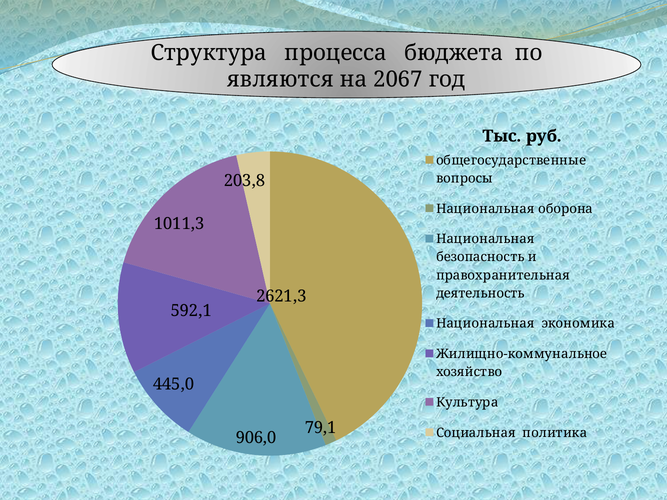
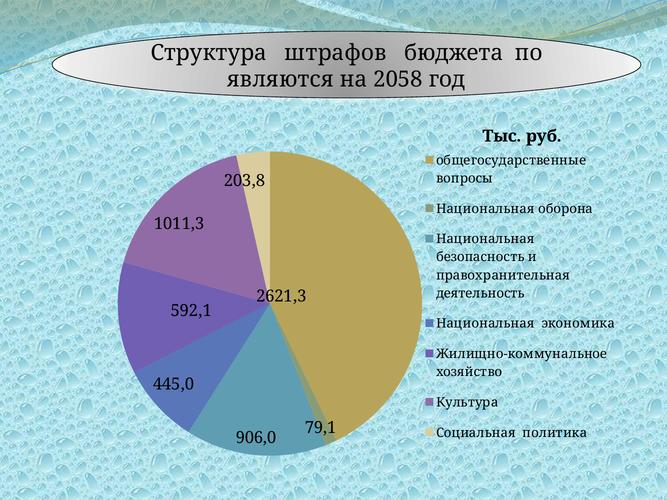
процесса: процесса -> штрафов (335, 53)
2067: 2067 -> 2058 (398, 79)
